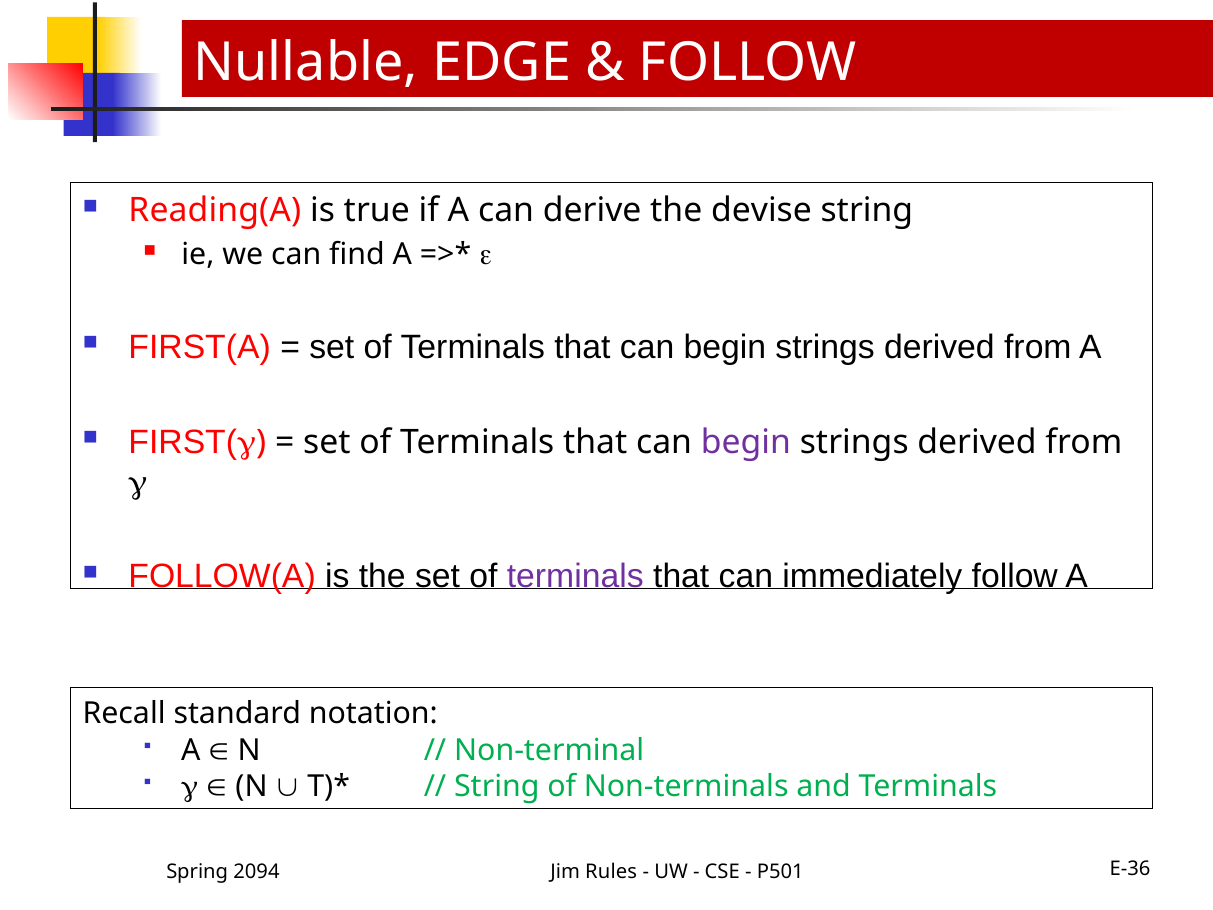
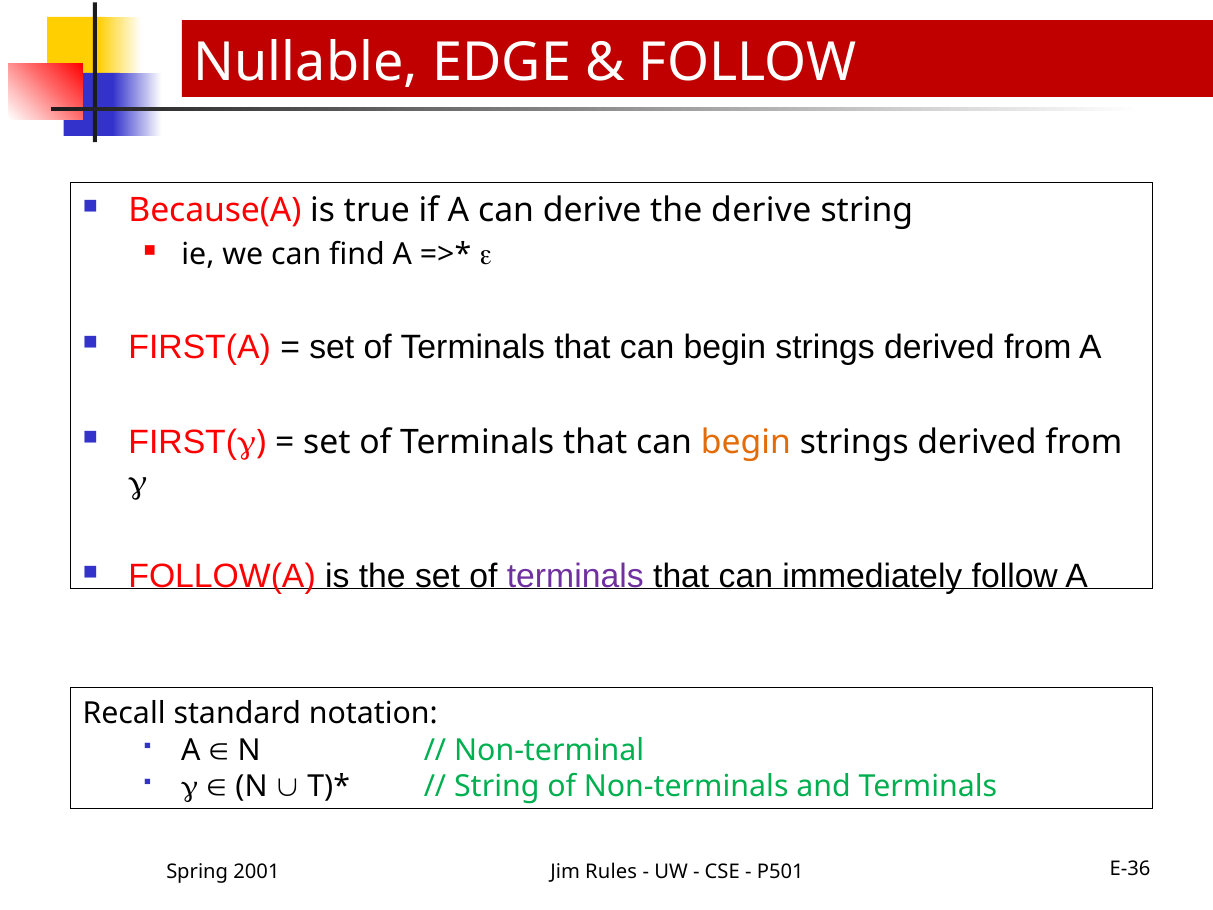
Reading(A: Reading(A -> Because(A (215, 211)
the devise: devise -> derive (761, 211)
begin colour: purple -> orange (746, 442)
2094: 2094 -> 2001 (256, 872)
